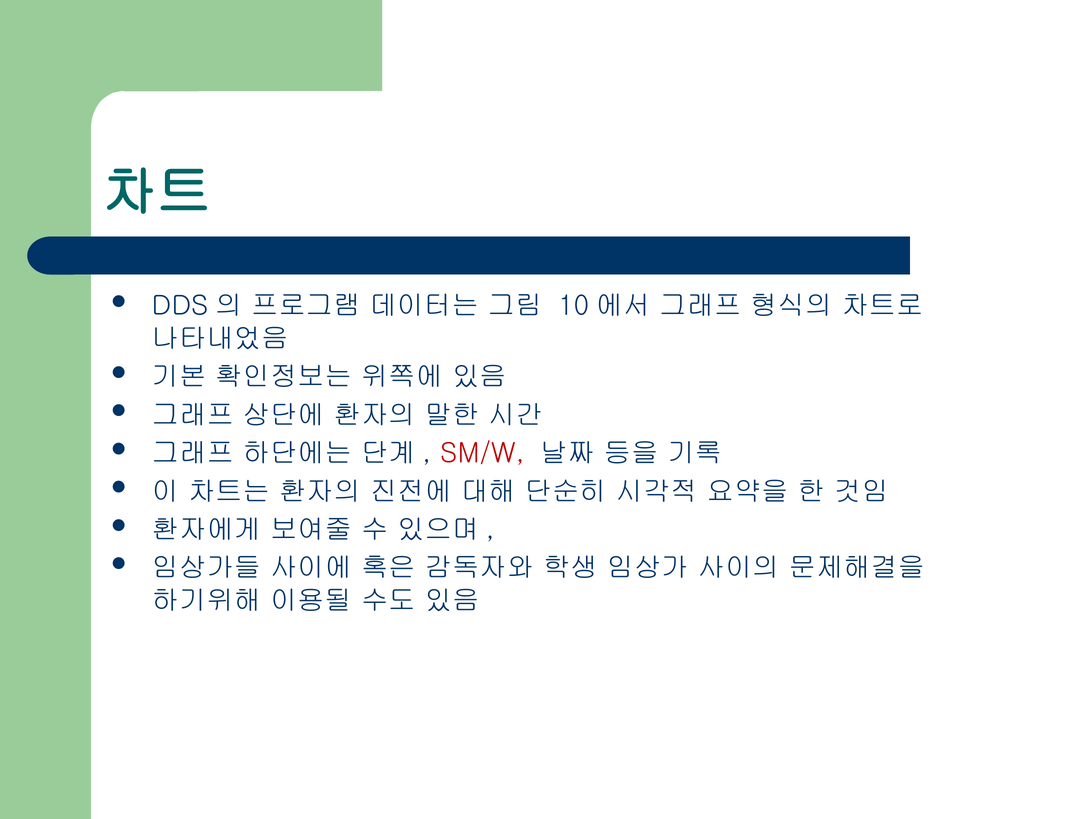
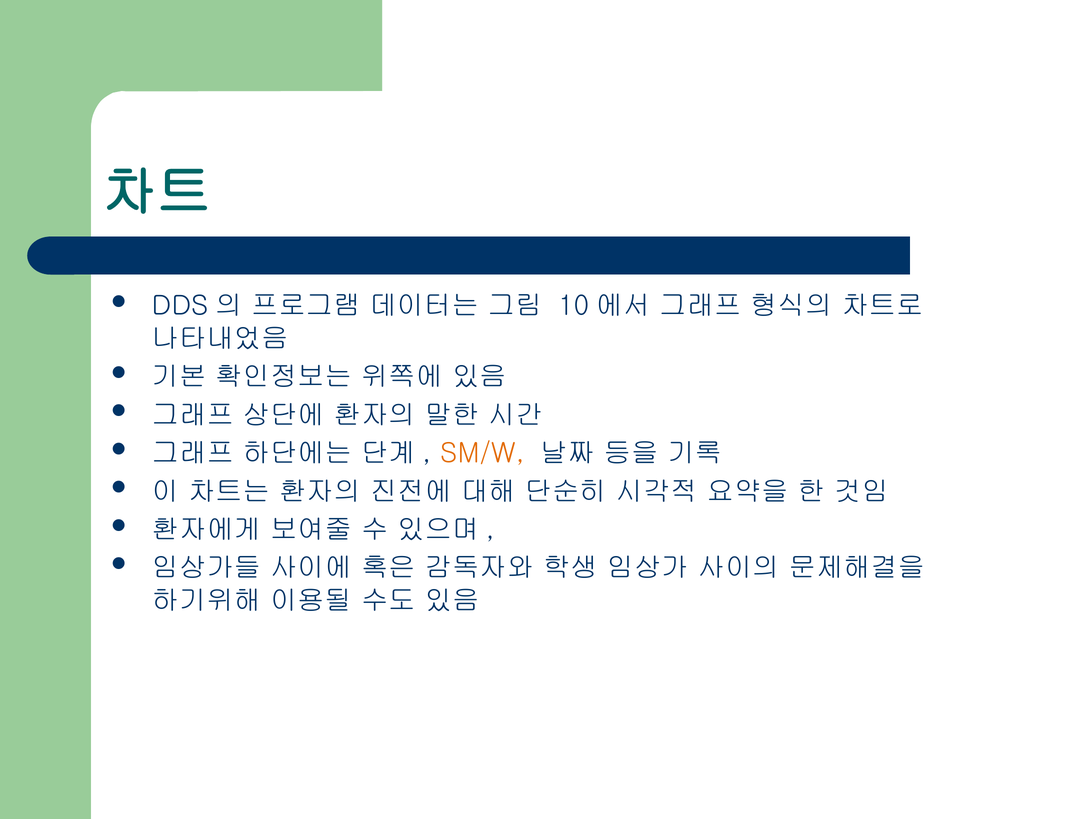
SM/W colour: red -> orange (482, 453)
